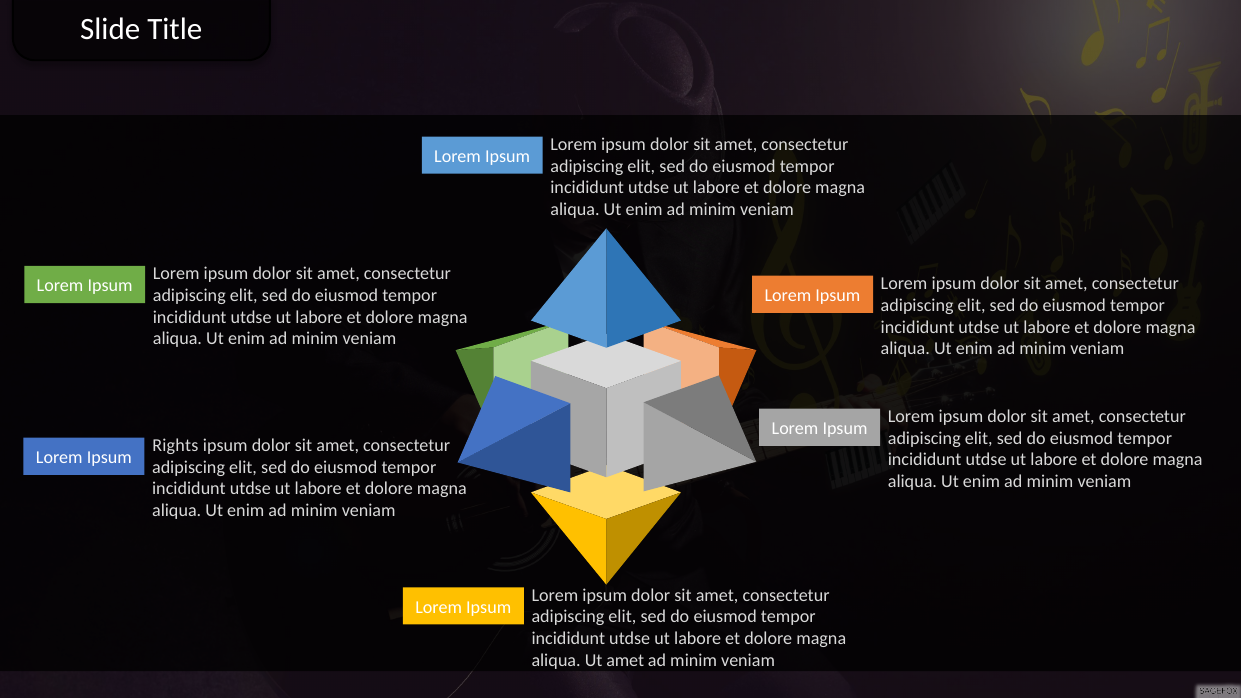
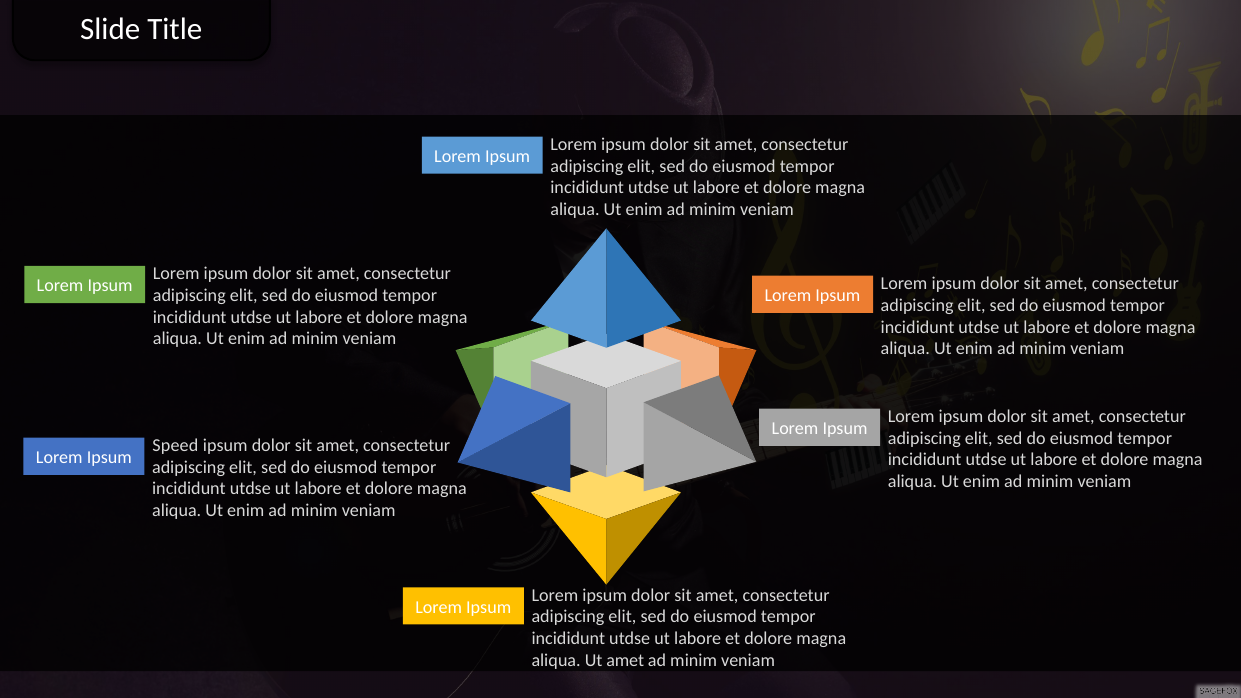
Rights: Rights -> Speed (175, 446)
